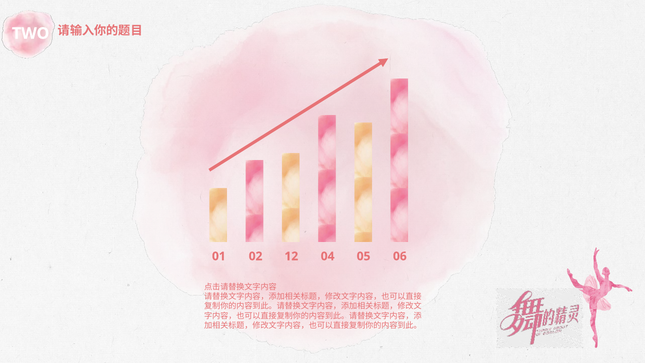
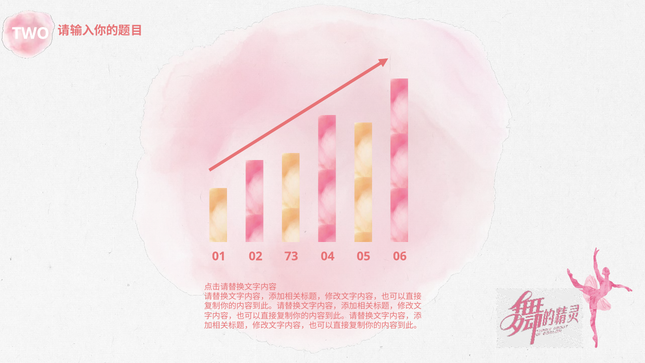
12: 12 -> 73 (291, 256)
